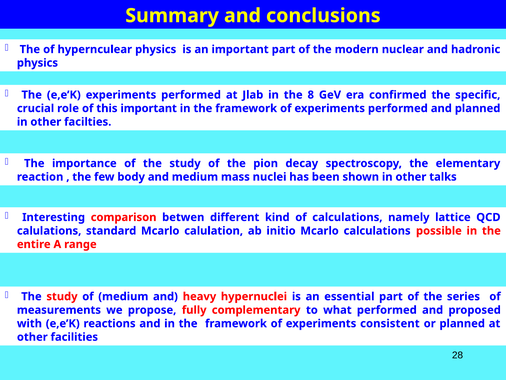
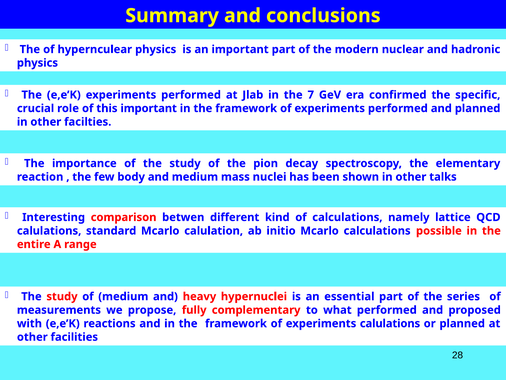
8: 8 -> 7 (311, 95)
experiments consistent: consistent -> calulations (390, 323)
